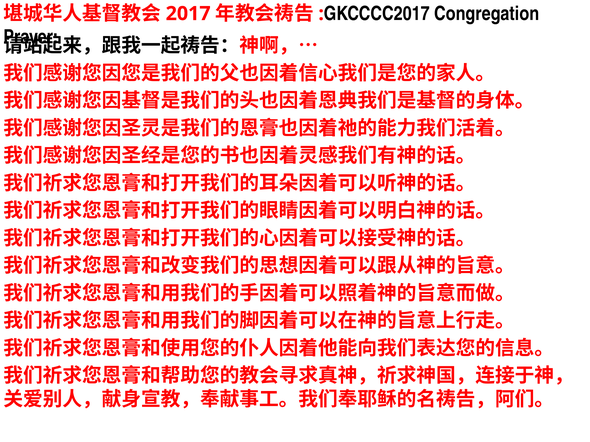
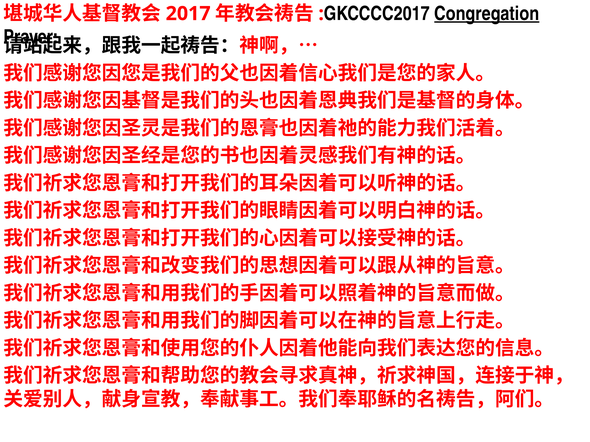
Congregation underline: none -> present (487, 14)
